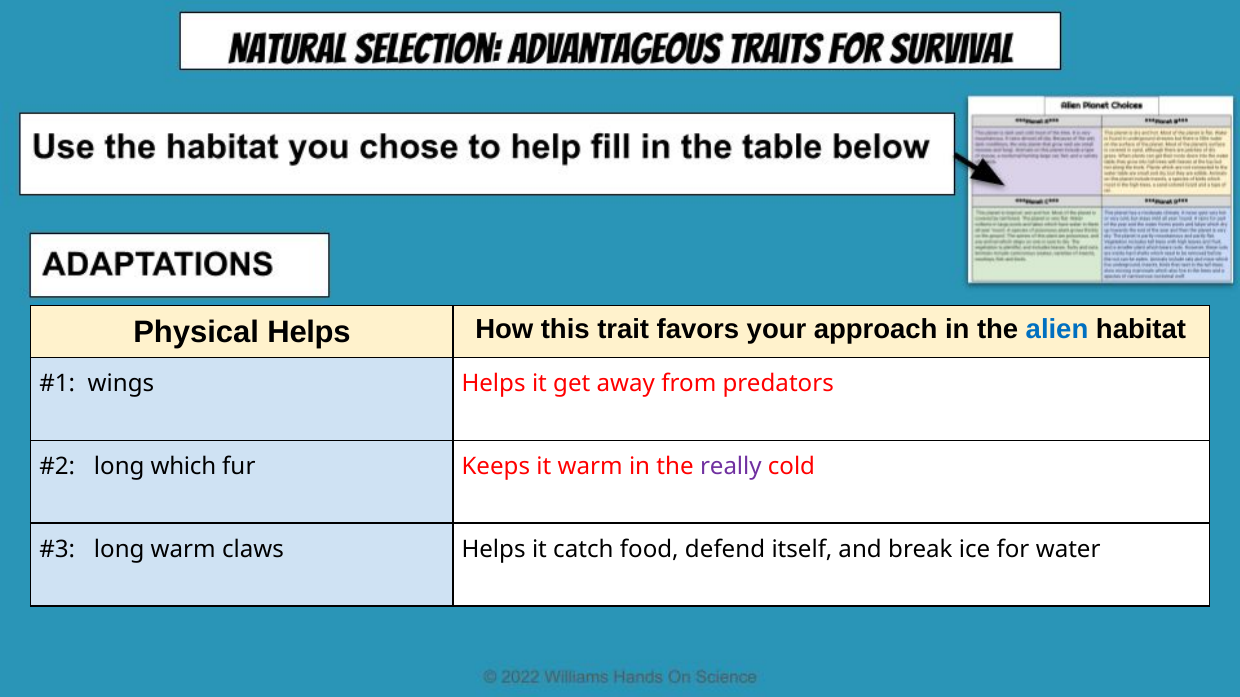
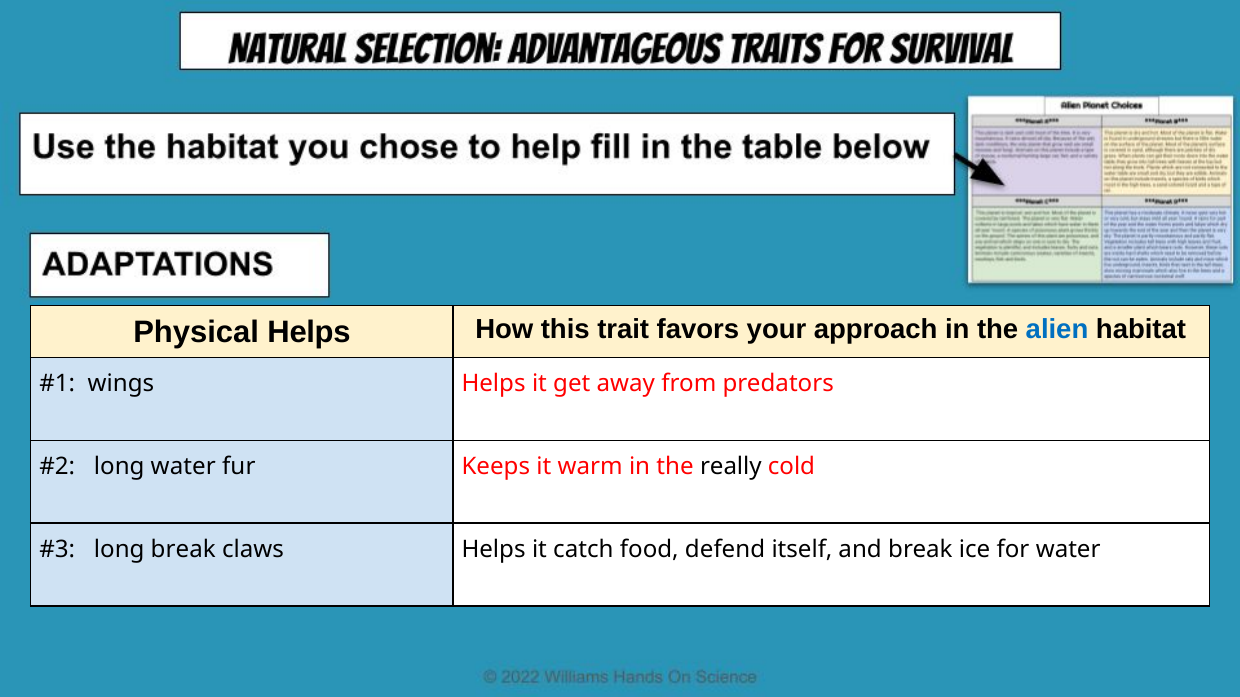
long which: which -> water (183, 467)
really colour: purple -> black (731, 467)
long warm: warm -> break (183, 550)
